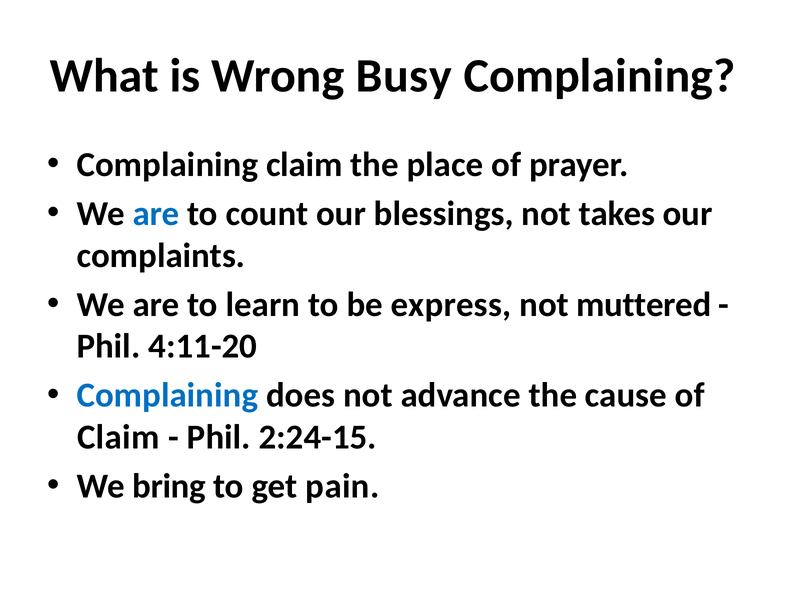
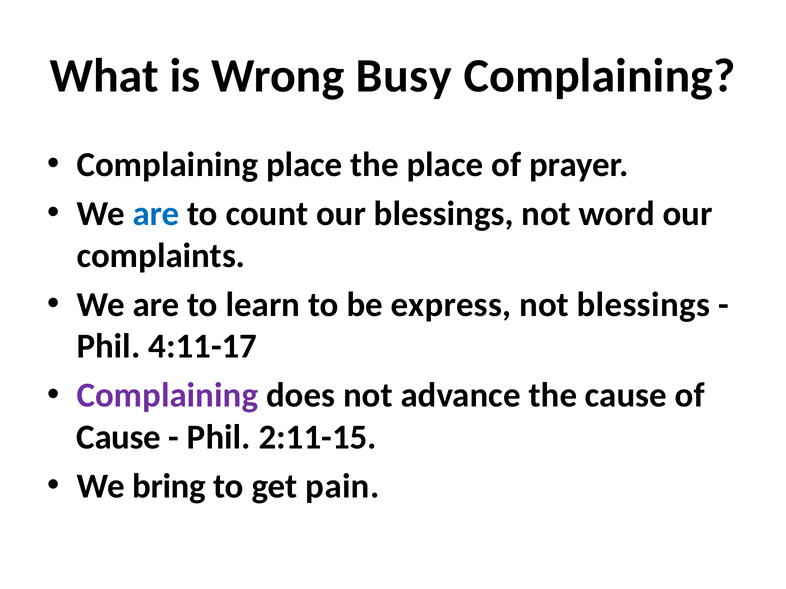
Complaining claim: claim -> place (304, 165)
takes: takes -> word (617, 214)
not muttered: muttered -> blessings (643, 305)
4:11-20: 4:11-20 -> 4:11-17 (203, 347)
Complaining colour: blue -> purple (167, 396)
Claim: Claim -> Cause (119, 438)
2:24-15: 2:24-15 -> 2:11-15 (318, 438)
